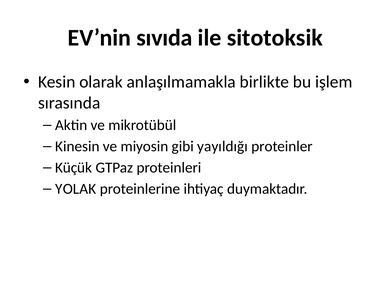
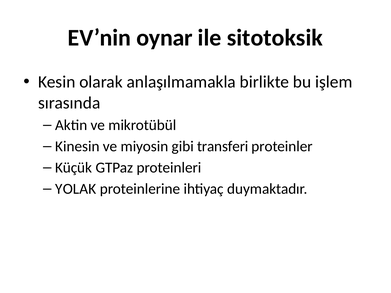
sıvıda: sıvıda -> oynar (164, 38)
yayıldığı: yayıldığı -> transferi (223, 147)
